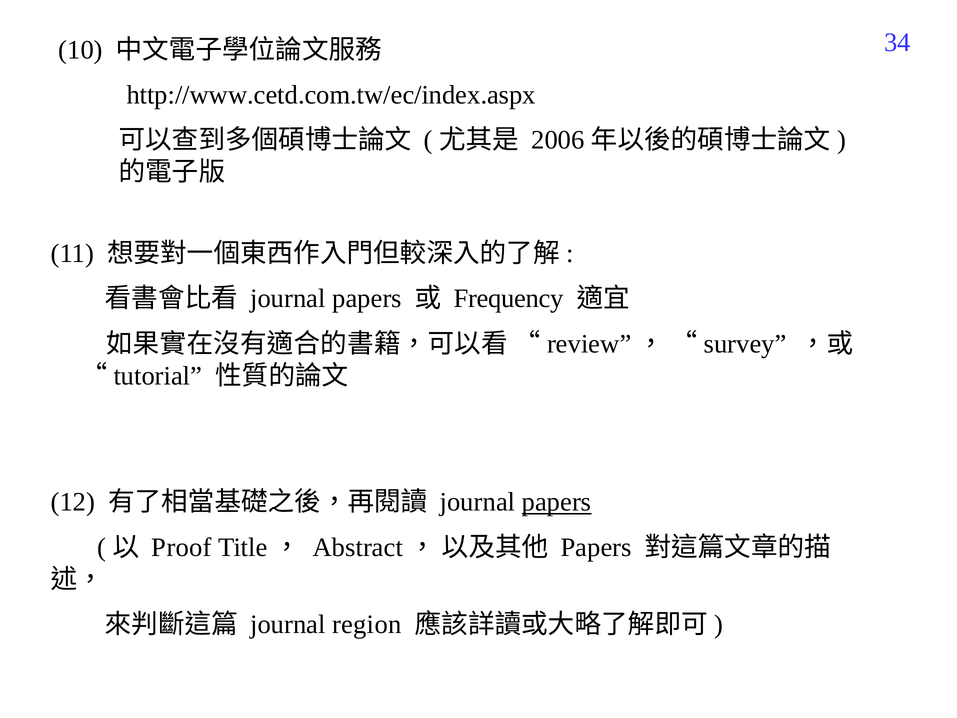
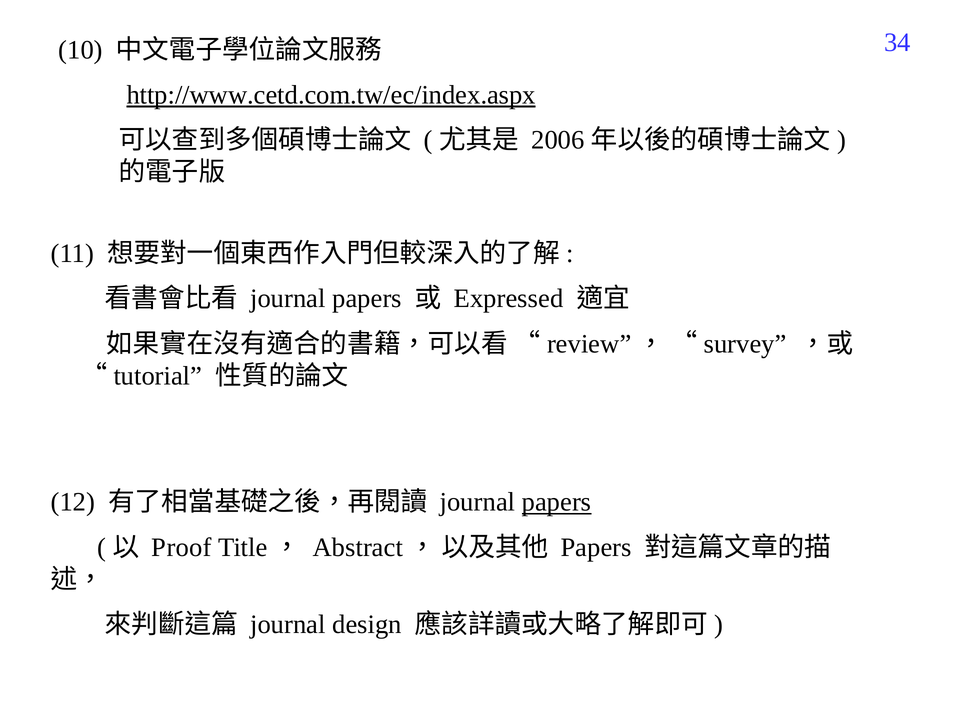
http://www.cetd.com.tw/ec/index.aspx underline: none -> present (331, 95)
Frequency: Frequency -> Expressed (509, 298)
region: region -> design (367, 624)
